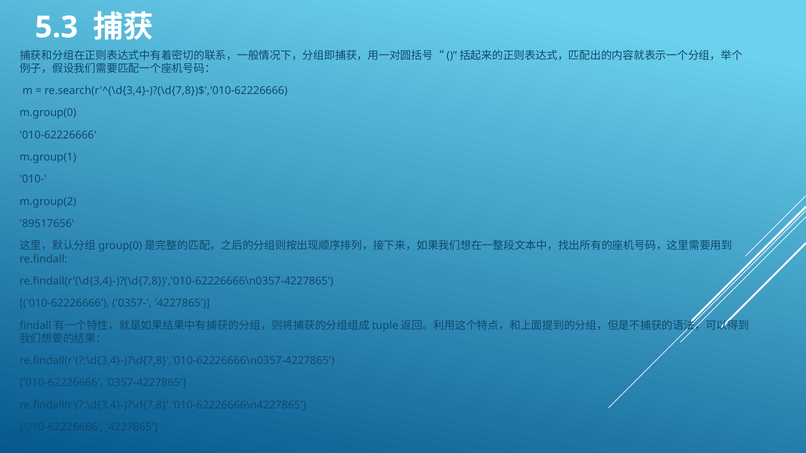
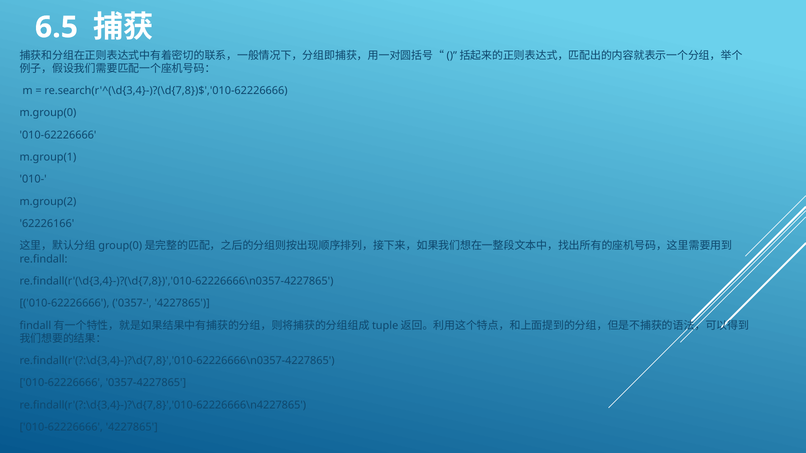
5.3: 5.3 -> 6.5 (56, 27)
89517656: 89517656 -> 62226166 (47, 224)
